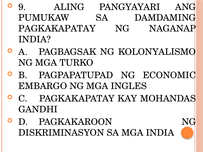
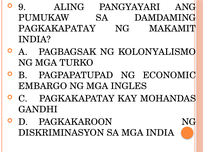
NAGANAP: NAGANAP -> MAKAMIT (172, 29)
